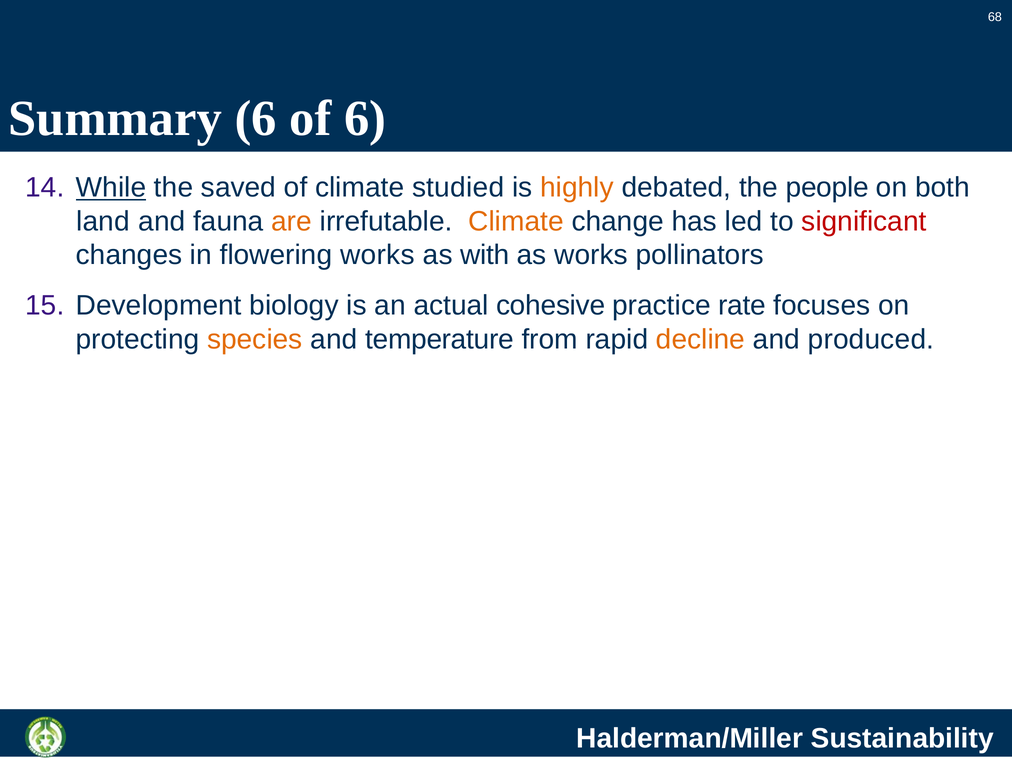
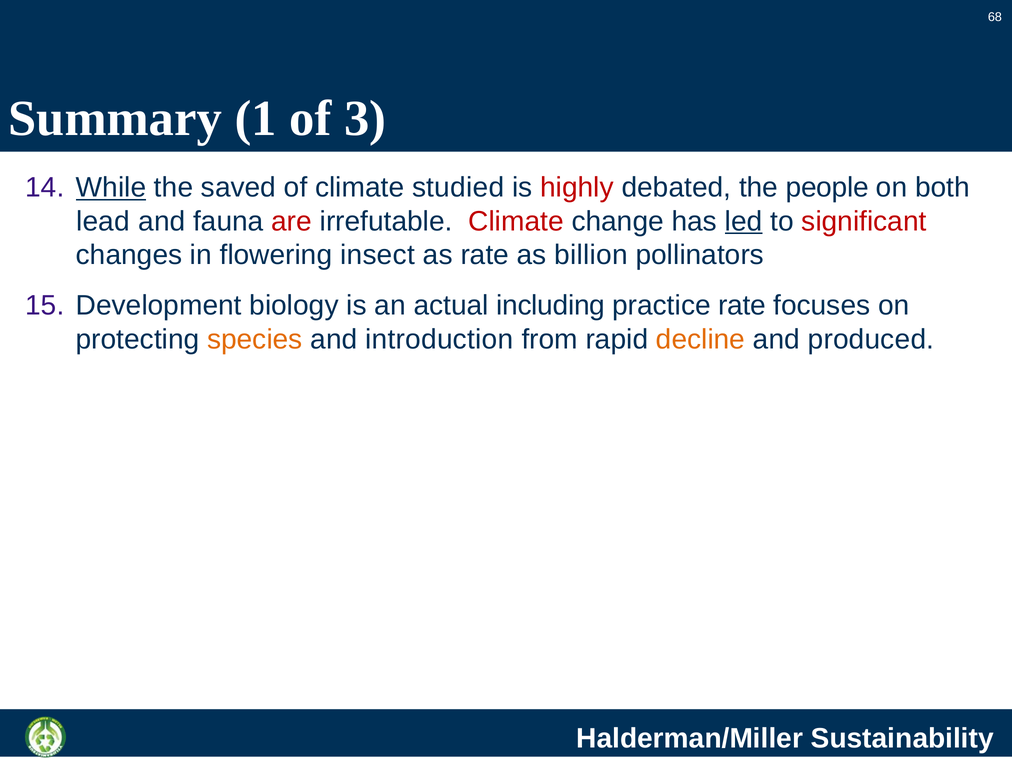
Summary 6: 6 -> 1 (256, 118)
of 6: 6 -> 3 (365, 118)
highly colour: orange -> red (577, 187)
land: land -> lead (103, 221)
are colour: orange -> red (292, 221)
Climate colour: orange -> red (516, 221)
led underline: none -> present (744, 221)
flowering works: works -> insect (378, 255)
as with: with -> rate (485, 255)
as works: works -> billion (591, 255)
cohesive: cohesive -> including (551, 306)
temperature: temperature -> introduction (439, 339)
